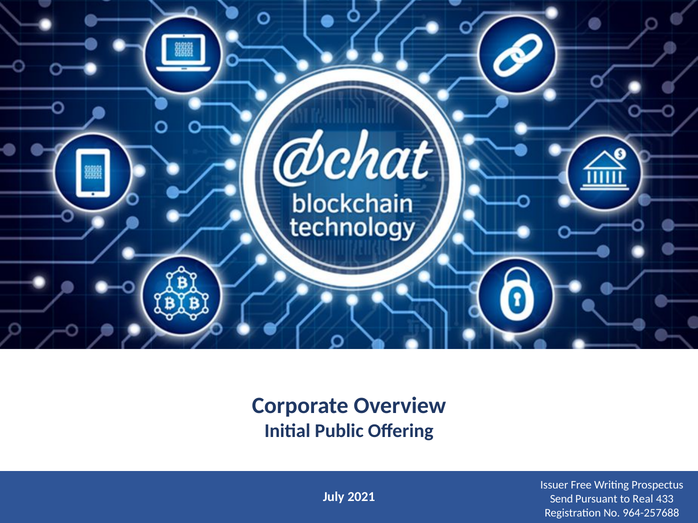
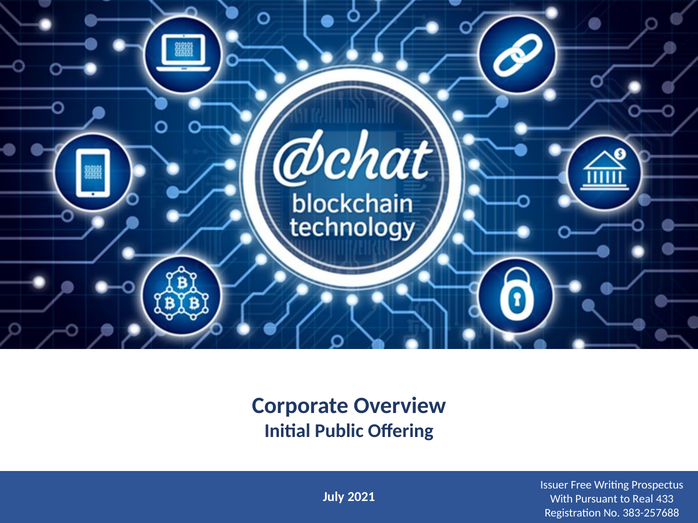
Send: Send -> With (562, 499)
964-257688: 964-257688 -> 383-257688 (651, 513)
